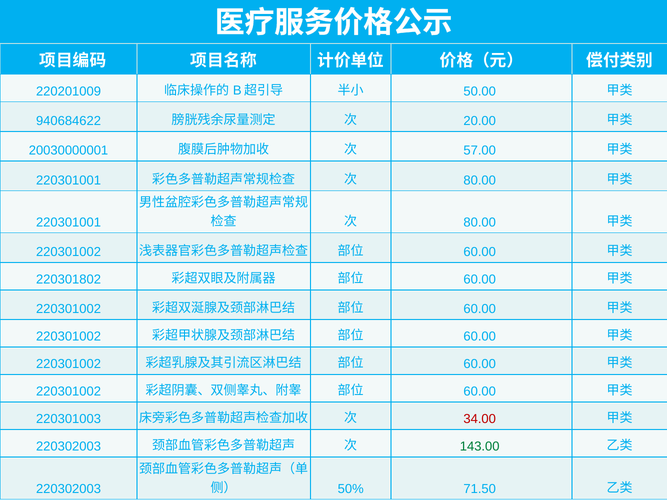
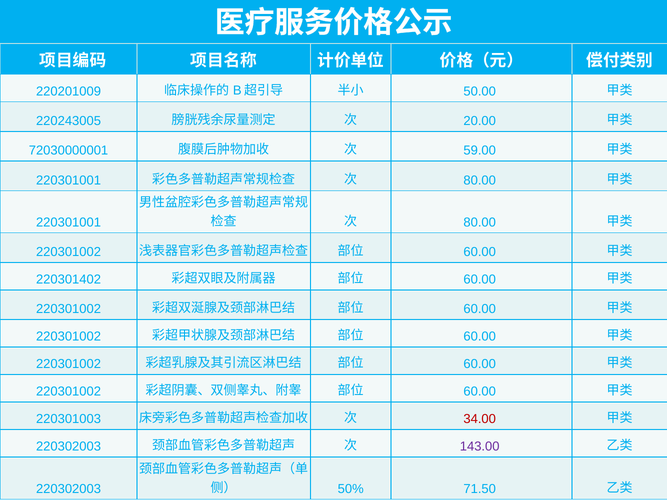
940684622: 940684622 -> 220243005 (68, 121)
20030000001: 20030000001 -> 72030000001 (68, 150)
57.00: 57.00 -> 59.00 (480, 150)
220301802: 220301802 -> 220301402 (68, 279)
143.00 colour: green -> purple (480, 446)
